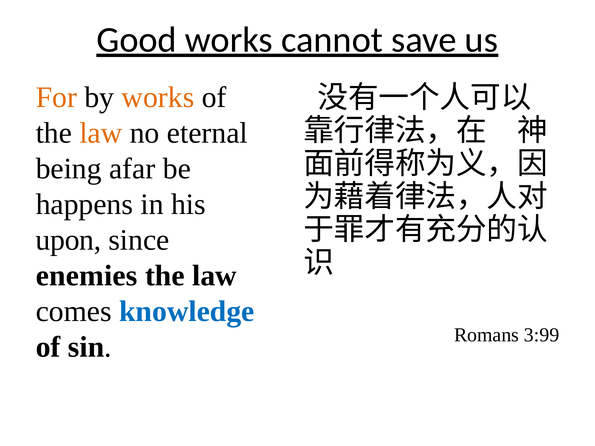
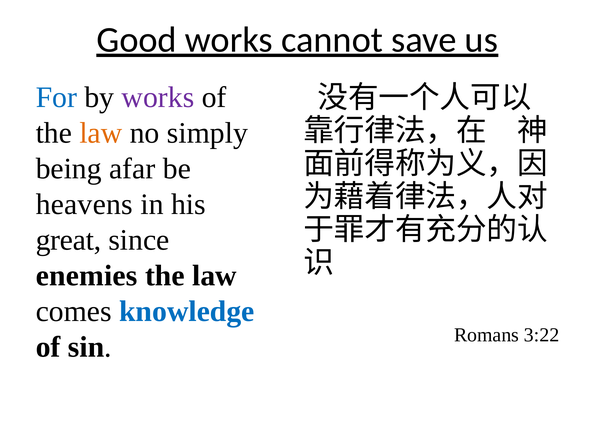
For colour: orange -> blue (56, 97)
works colour: orange -> purple (158, 97)
eternal: eternal -> simply (207, 133)
happens: happens -> heavens (84, 204)
upon: upon -> great (68, 240)
3:99: 3:99 -> 3:22 (542, 335)
